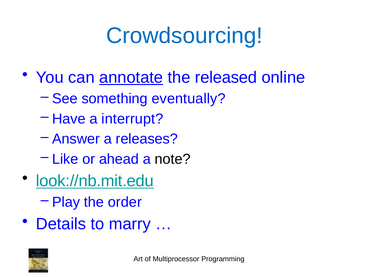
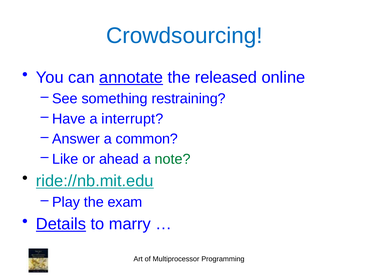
eventually: eventually -> restraining (189, 99)
releases: releases -> common (147, 139)
note colour: black -> green (173, 159)
look://nb.mit.edu: look://nb.mit.edu -> ride://nb.mit.edu (95, 181)
order: order -> exam (125, 202)
Details underline: none -> present (61, 224)
